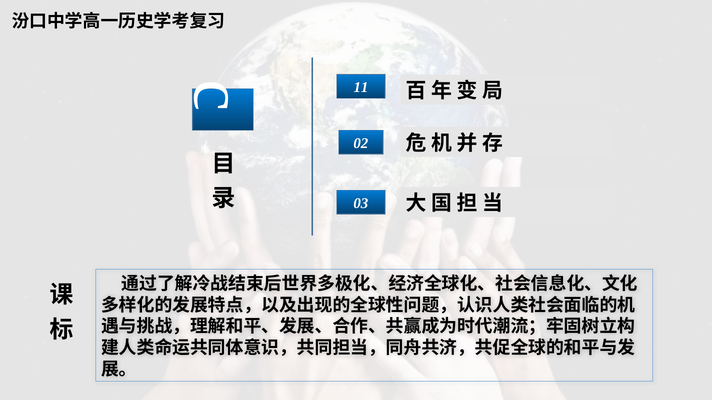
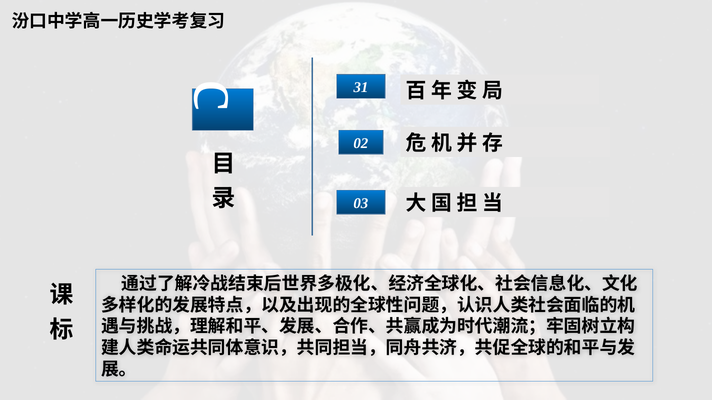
11: 11 -> 31 (361, 88)
